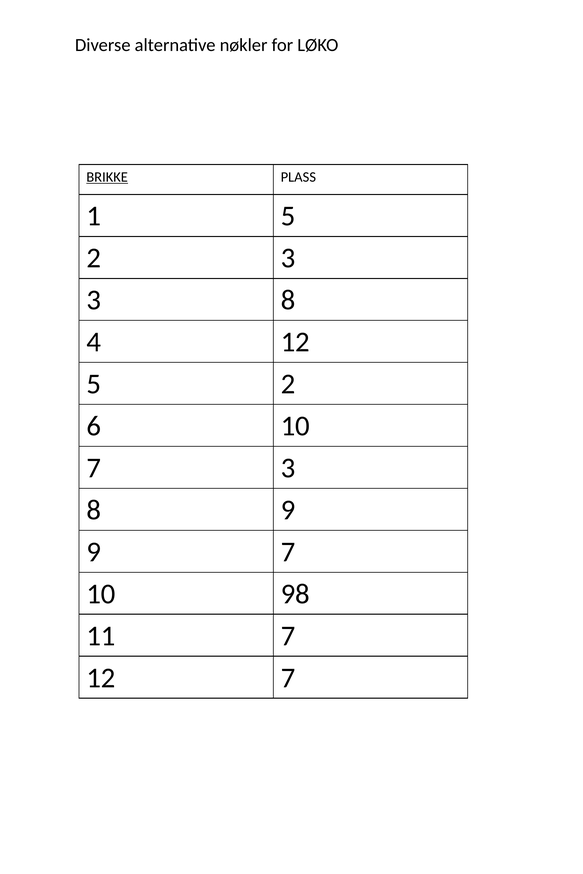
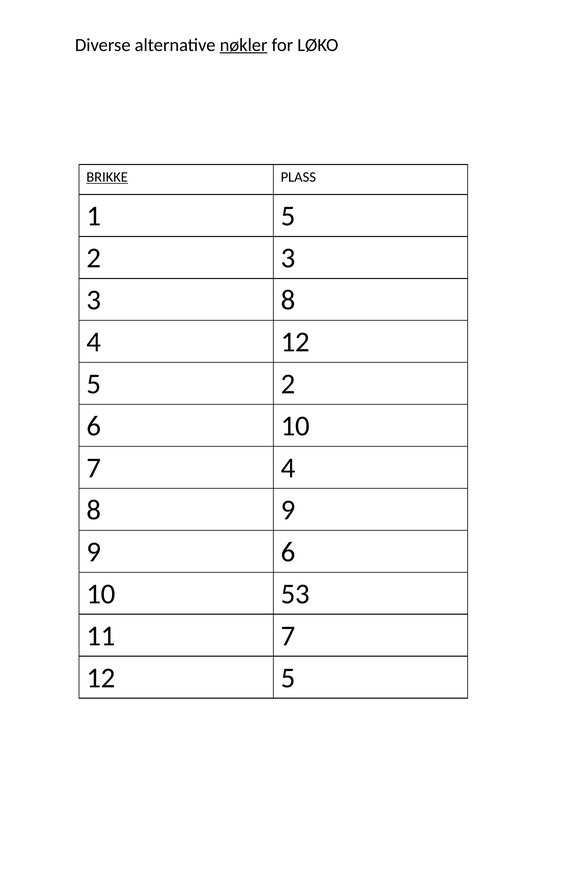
nøkler underline: none -> present (244, 45)
7 3: 3 -> 4 (288, 468)
9 7: 7 -> 6 (288, 552)
98: 98 -> 53 (295, 594)
7: 7 -> 5 (288, 678)
